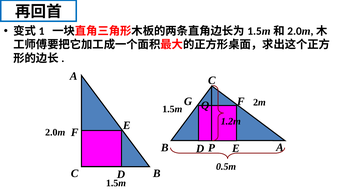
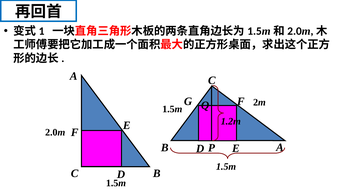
0.5m: 0.5m -> 1.5m (226, 166)
